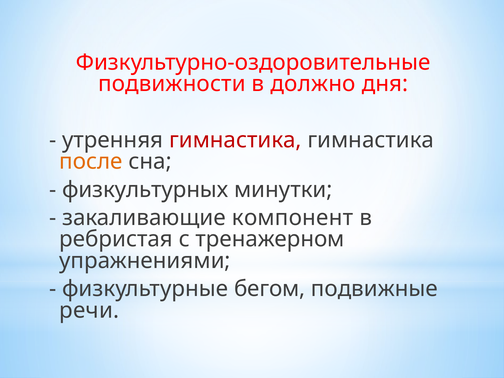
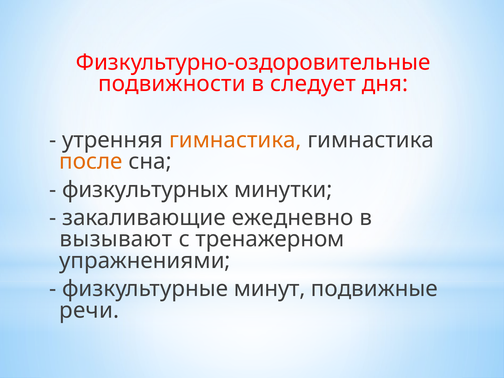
должно: должно -> следует (313, 84)
гимнастика colour: red -> orange (235, 140)
компонент: компонент -> ежедневно (293, 218)
ребристая: ребристая -> вызывают (116, 239)
бегом: бегом -> минут (270, 289)
